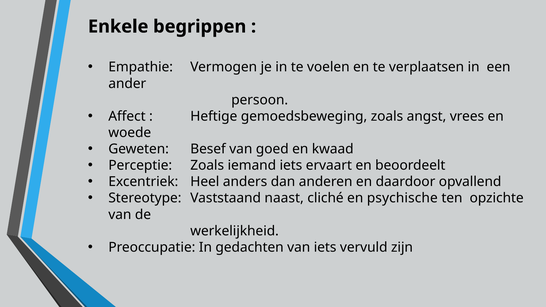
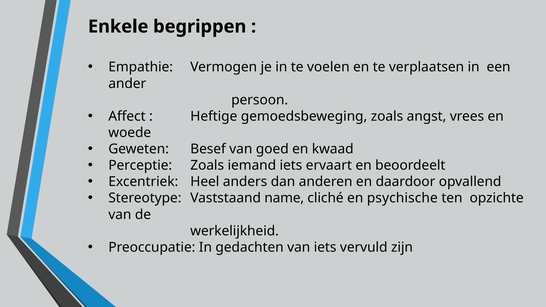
naast: naast -> name (284, 198)
